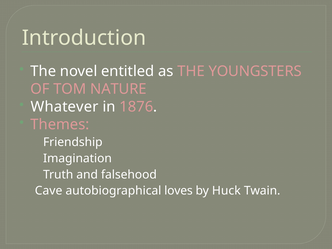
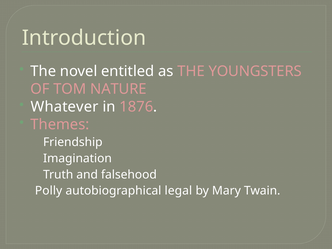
Cave: Cave -> Polly (49, 191)
loves: loves -> legal (178, 191)
Huck: Huck -> Mary (226, 191)
